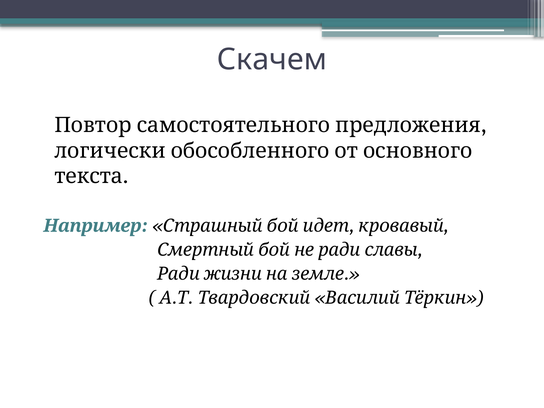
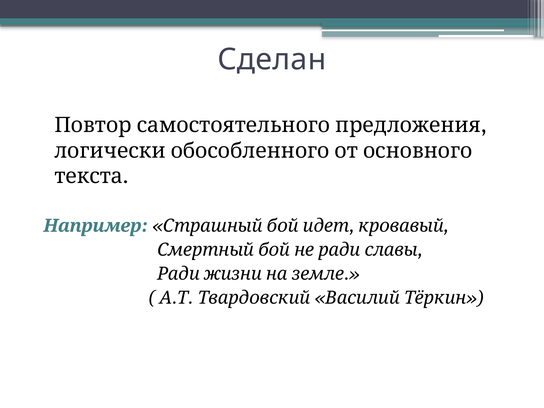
Скачем: Скачем -> Сделан (272, 59)
